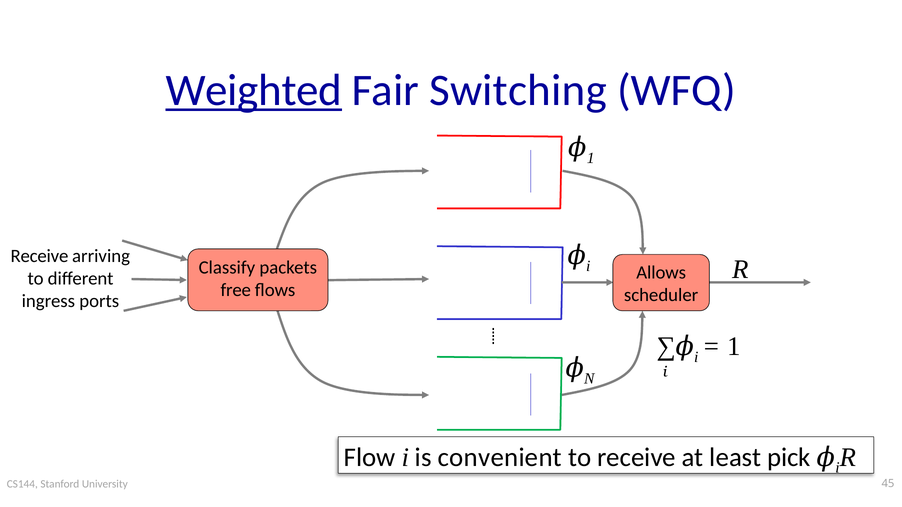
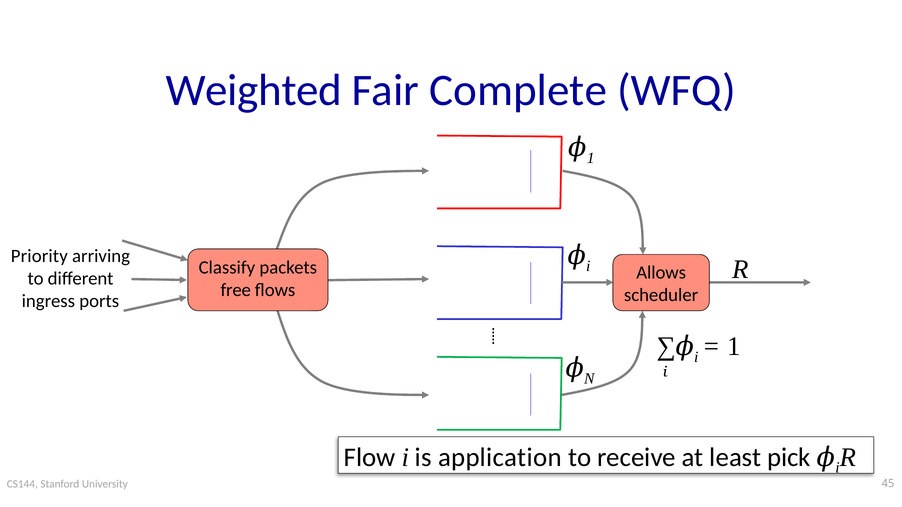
Weighted underline: present -> none (254, 91)
Switching: Switching -> Complete (518, 91)
Receive: Receive -> Priority (39, 256)
convenient: convenient -> application (500, 458)
